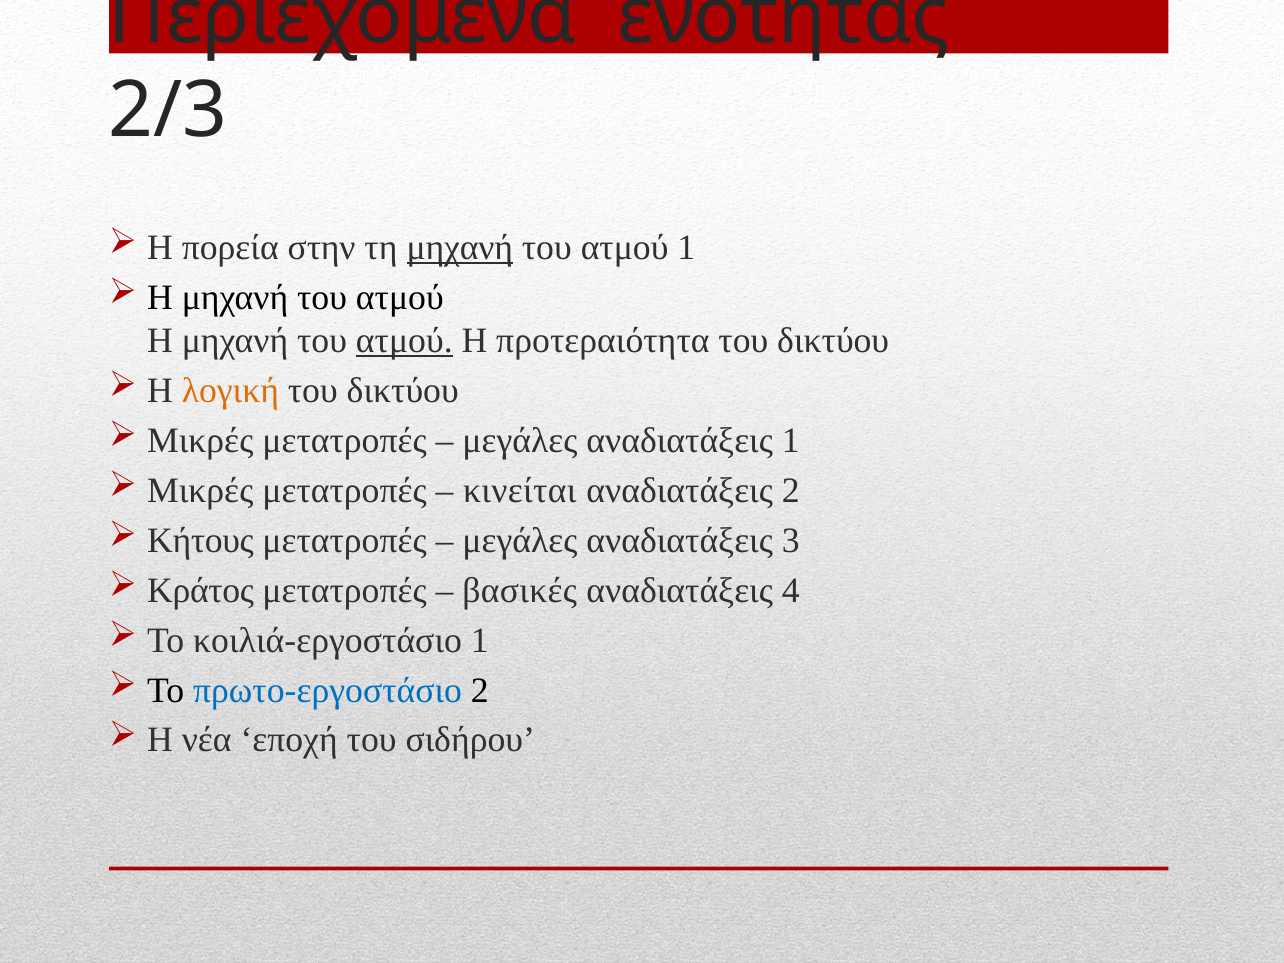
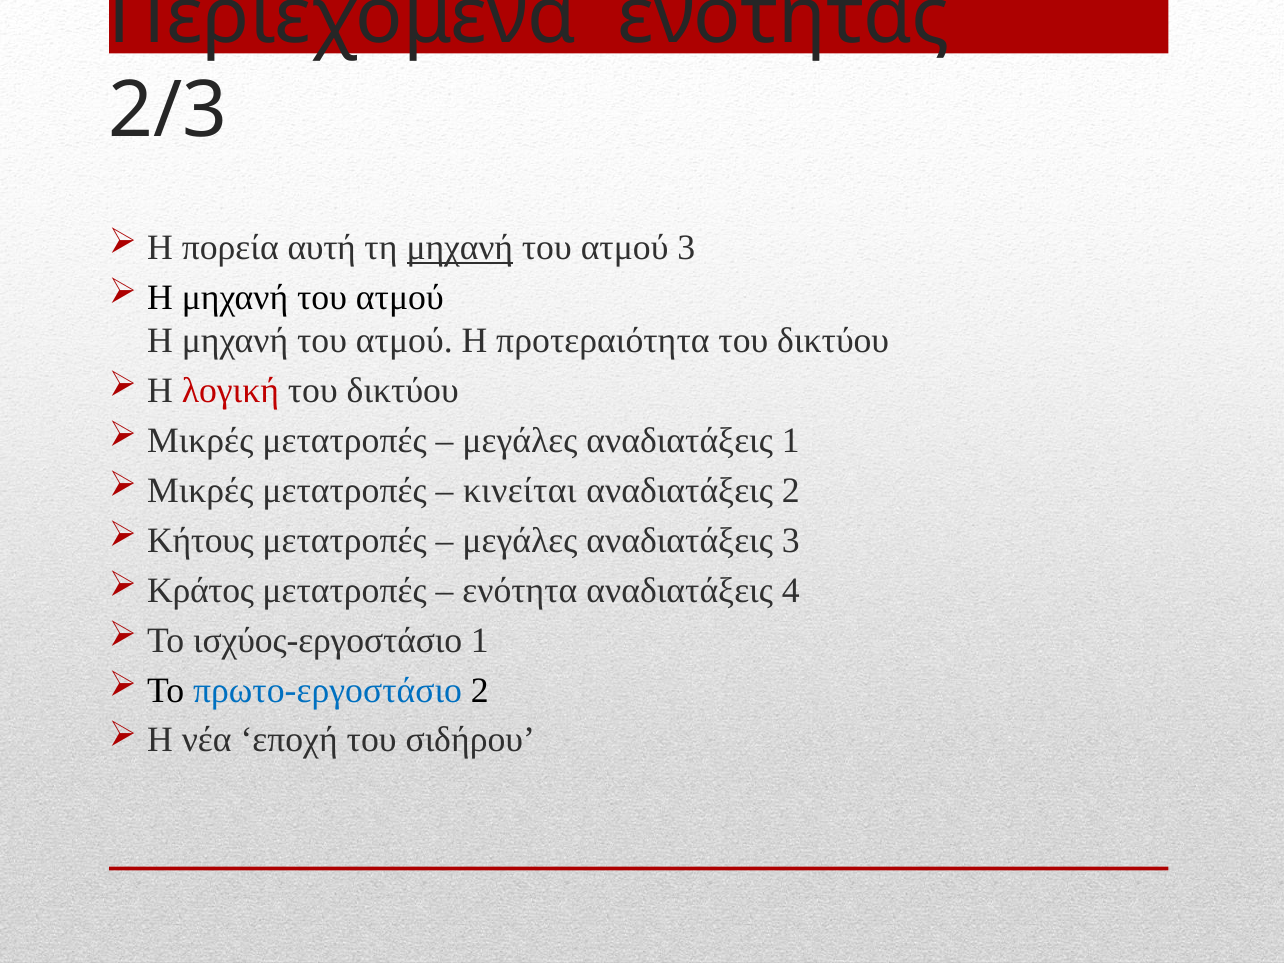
στην: στην -> αυτή (322, 248)
ατμού 1: 1 -> 3 (686, 248)
ατμού underline: present -> none (404, 341)
λογική colour: orange -> red (230, 391)
βασικές: βασικές -> ενότητα (520, 590)
κοιλιά-εργοστάσιο: κοιλιά-εργοστάσιο -> ισχύος-εργοστάσιο (328, 640)
